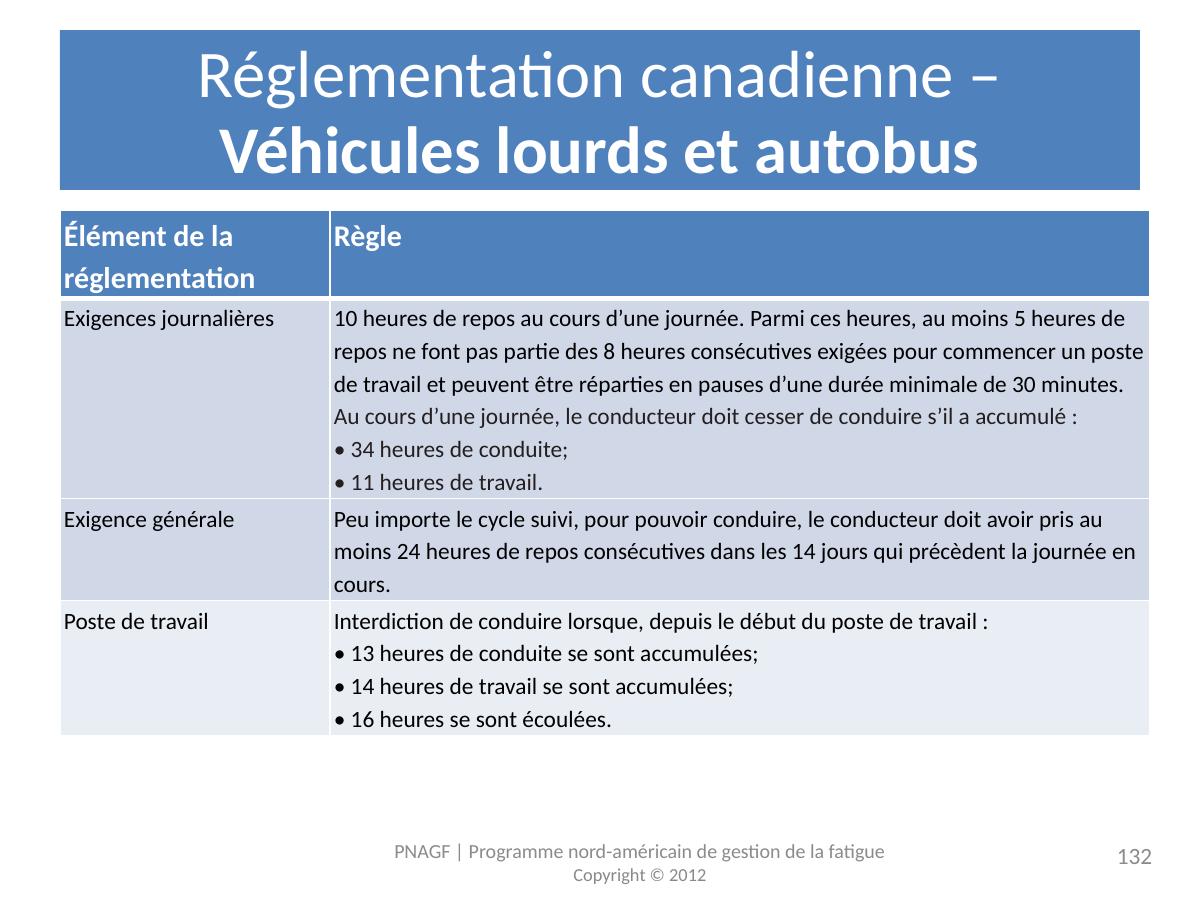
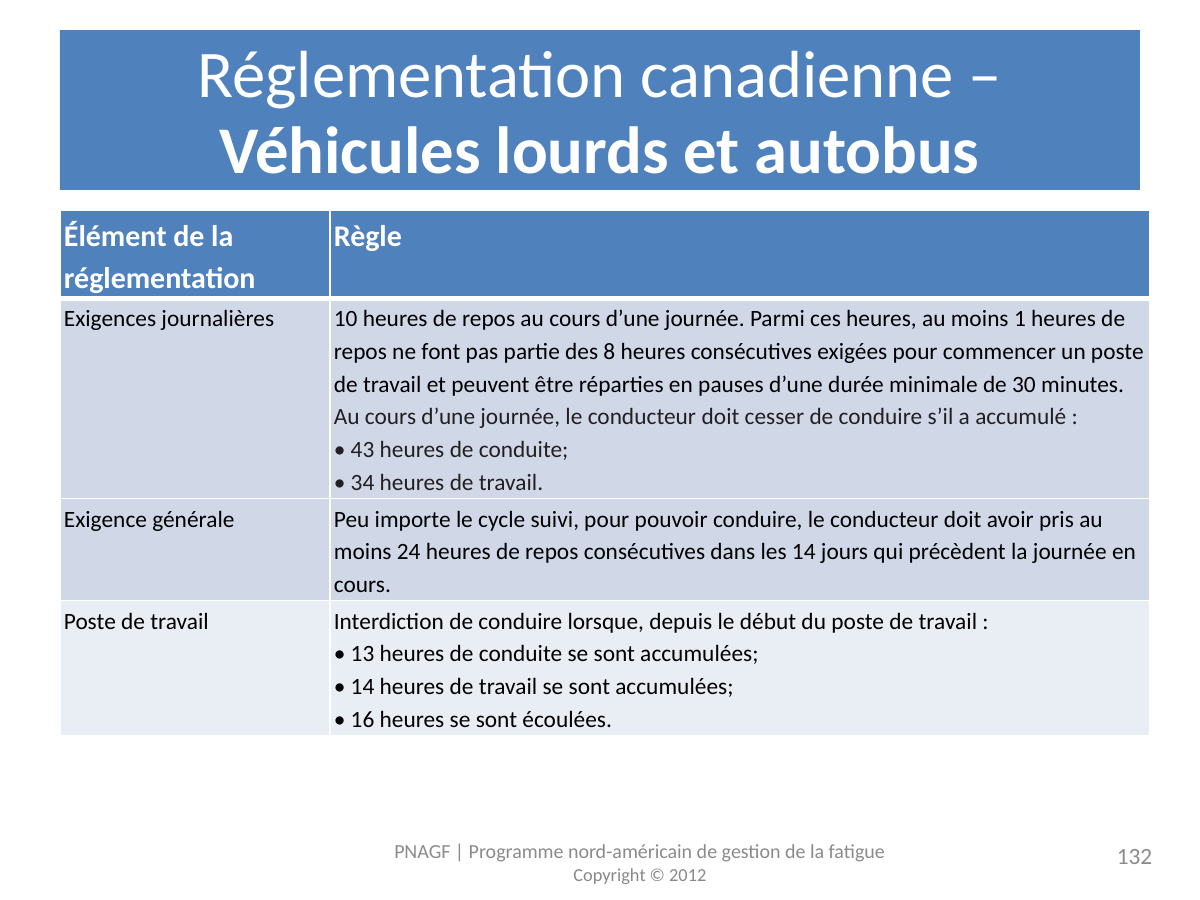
5: 5 -> 1 (1020, 319)
34: 34 -> 43 (363, 450)
11: 11 -> 34 (363, 482)
